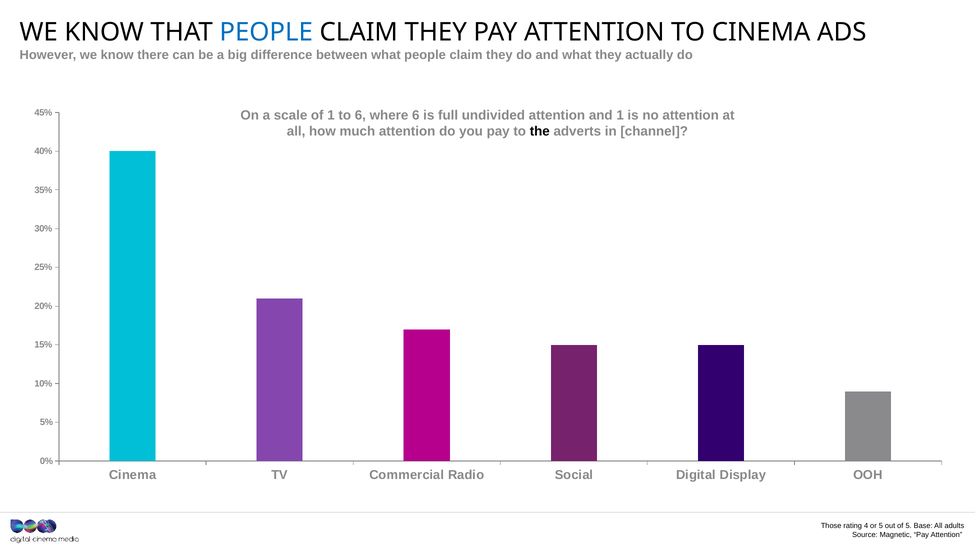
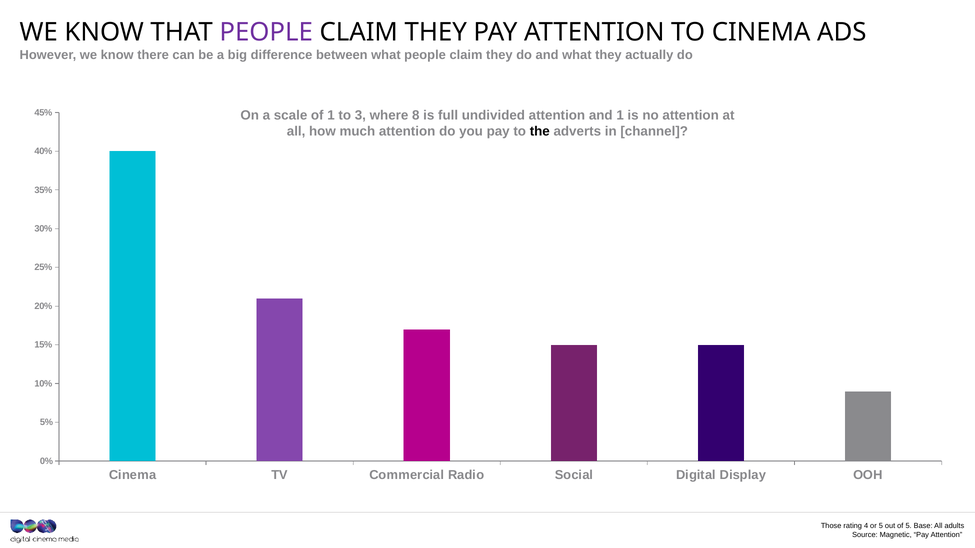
PEOPLE colour: blue -> purple (266, 32)
to 6: 6 -> 3 (360, 115)
where 6: 6 -> 8 (416, 115)
